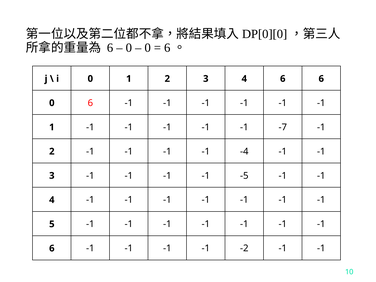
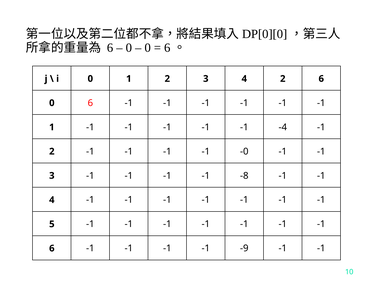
4 6: 6 -> 2 (283, 79)
-7: -7 -> -4 (283, 127)
-4: -4 -> -0 (244, 151)
-5: -5 -> -8 (244, 176)
-2: -2 -> -9 (244, 248)
